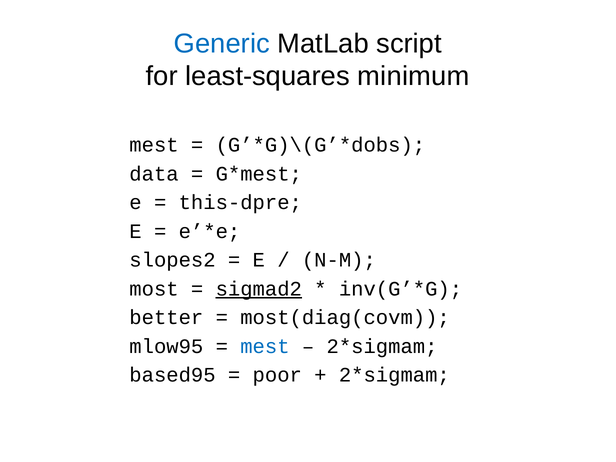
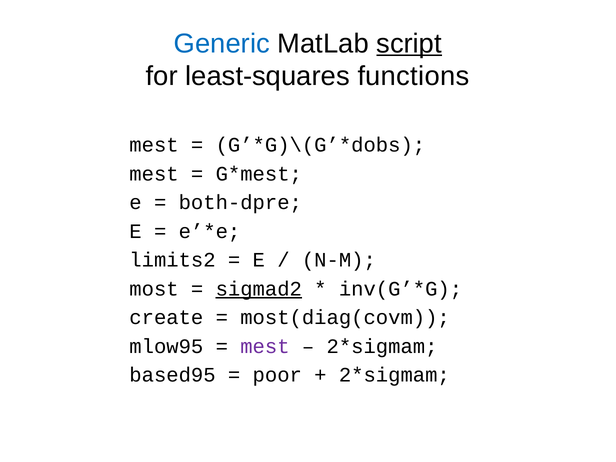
script underline: none -> present (409, 43)
minimum: minimum -> functions (413, 76)
data: data -> mest (154, 174)
this-dpre: this-dpre -> both-dpre (240, 203)
slopes2: slopes2 -> limits2 (172, 260)
better: better -> create (166, 318)
mest colour: blue -> purple (265, 346)
